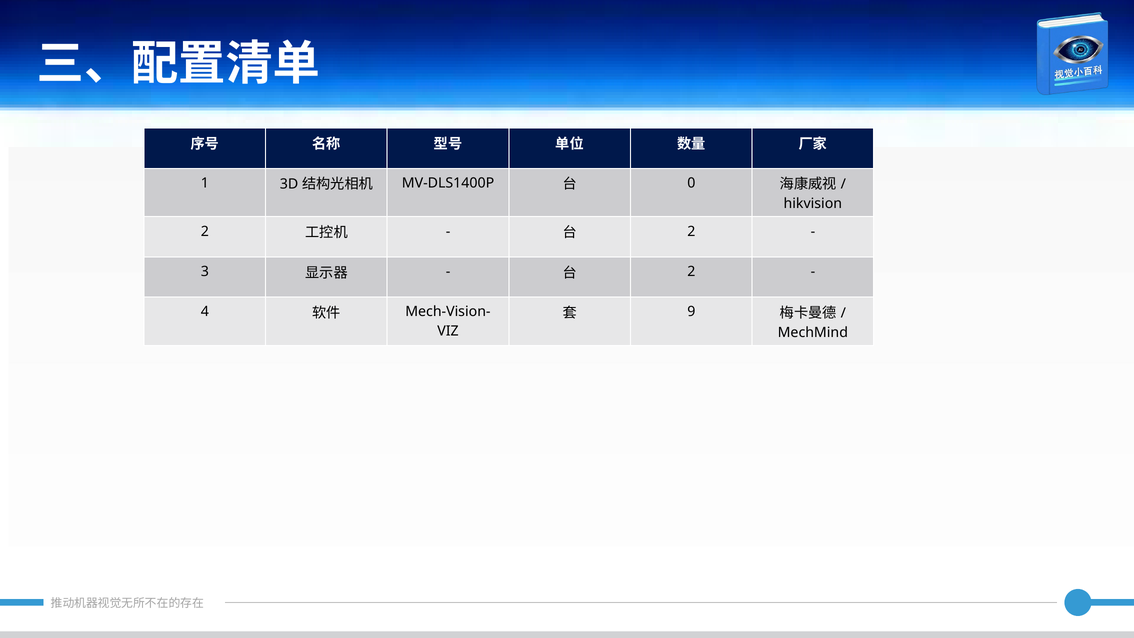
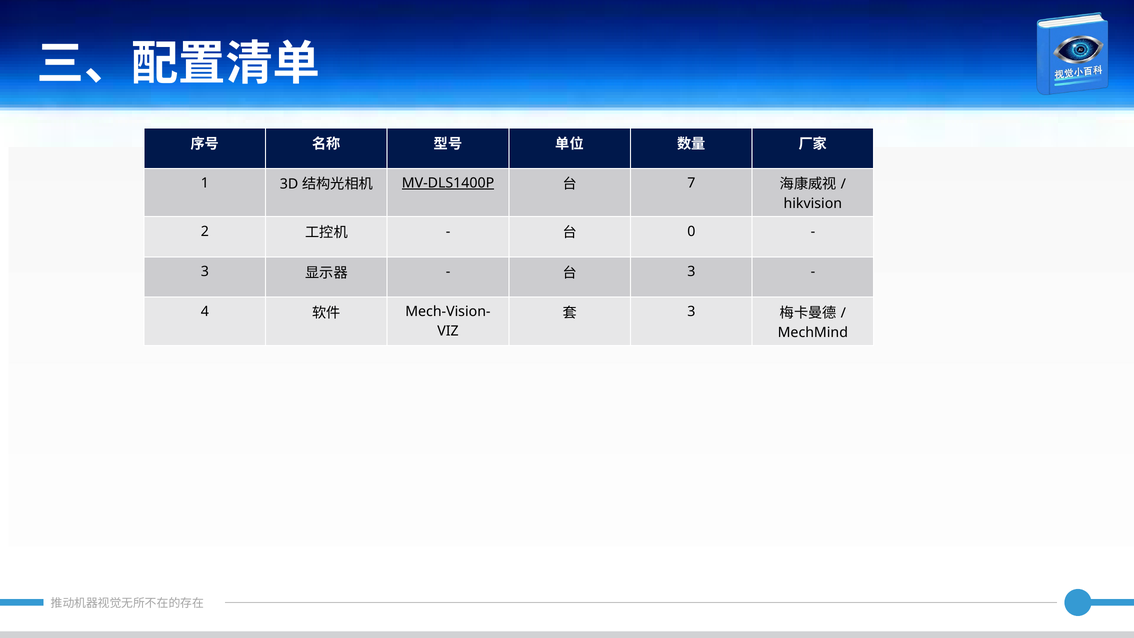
MV-DLS1400P underline: none -> present (448, 183)
0: 0 -> 7 (691, 183)
2: 2 -> 0 (691, 231)
2: 2 -> 3 (691, 272)
9: 9 -> 3 (691, 312)
